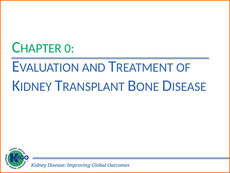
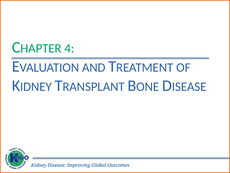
0: 0 -> 4 (69, 48)
